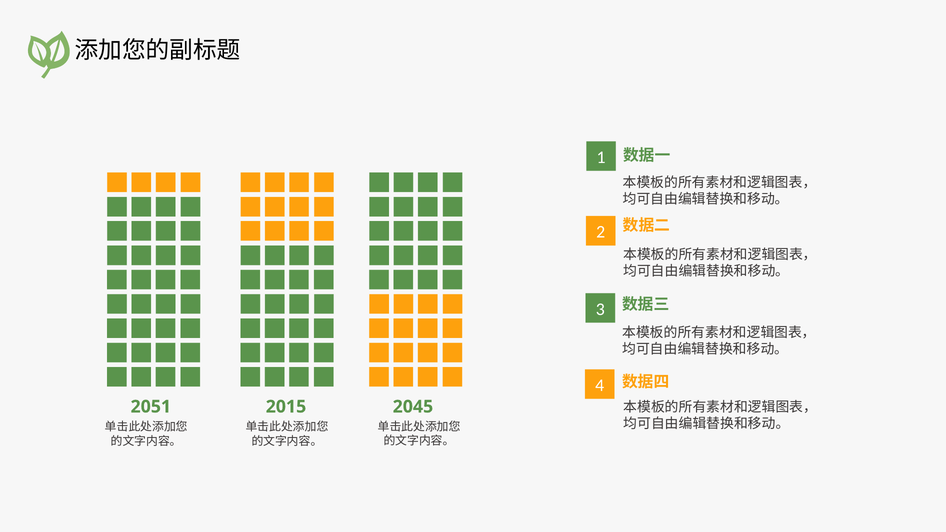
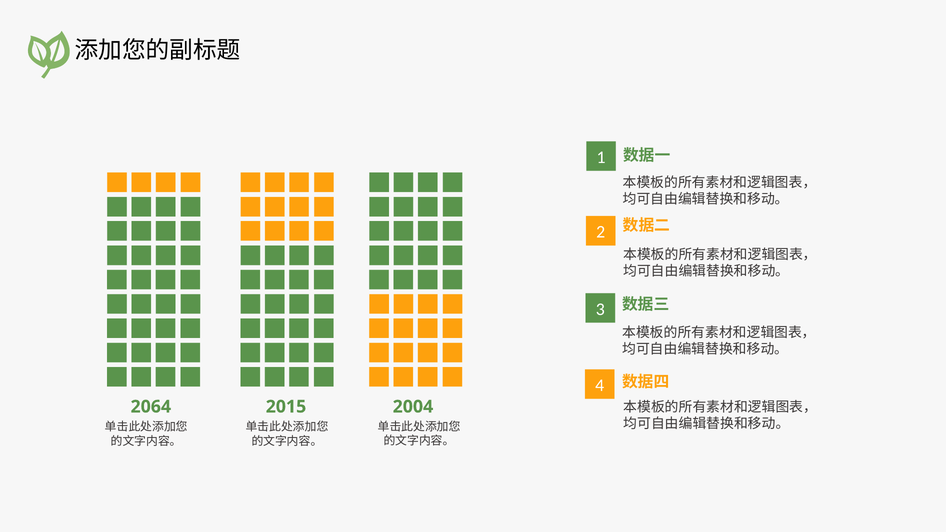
2051: 2051 -> 2064 (151, 407)
2045: 2045 -> 2004 (413, 407)
